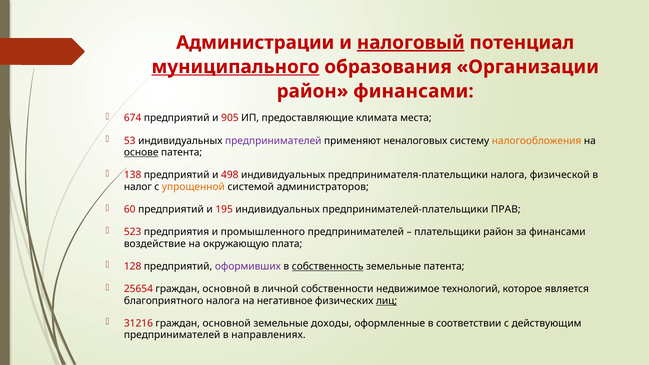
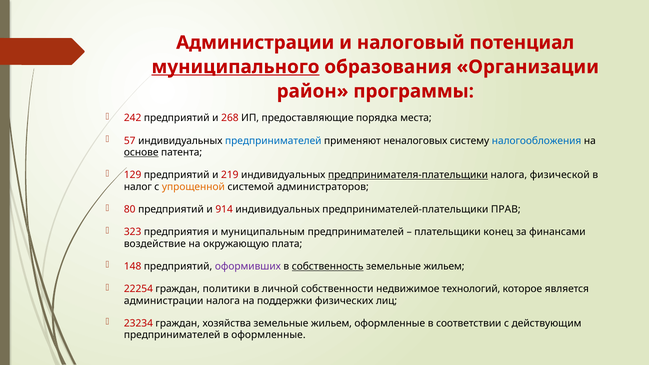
налоговый underline: present -> none (411, 43)
район финансами: финансами -> программы (414, 91)
674: 674 -> 242 (133, 118)
905: 905 -> 268 (230, 118)
климата: климата -> порядка (377, 118)
53: 53 -> 57 (130, 141)
предпринимателей colour: purple -> blue (273, 141)
налогообложения colour: orange -> blue (537, 141)
138: 138 -> 129 (133, 175)
498: 498 -> 219 (230, 175)
предпринимателя-плательщики underline: none -> present (408, 175)
60: 60 -> 80 (130, 209)
195: 195 -> 914 (224, 209)
523: 523 -> 323 (133, 232)
промышленного: промышленного -> муниципальным (263, 232)
плательщики район: район -> конец (498, 232)
128: 128 -> 148 (133, 266)
патента: патента -> жильем (444, 266)
25654: 25654 -> 22254 (138, 289)
основной: основной -> политики (227, 289)
благоприятного: благоприятного -> администрации (164, 301)
негативное: негативное -> поддержки (285, 301)
лиц underline: present -> none (387, 301)
31216: 31216 -> 23234 (138, 323)
основной: основной -> хозяйства (227, 323)
доходы: доходы -> жильем (331, 323)
в направлениях: направлениях -> оформленные (268, 335)
